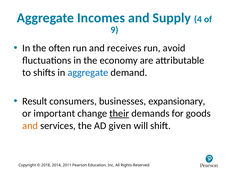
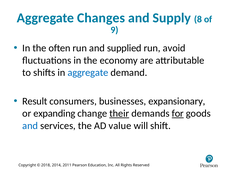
Incomes: Incomes -> Changes (101, 18)
4: 4 -> 8 (198, 19)
receives: receives -> supplied (124, 48)
important: important -> expanding (54, 113)
for underline: none -> present (178, 113)
and colour: orange -> blue (30, 125)
given: given -> value (120, 125)
